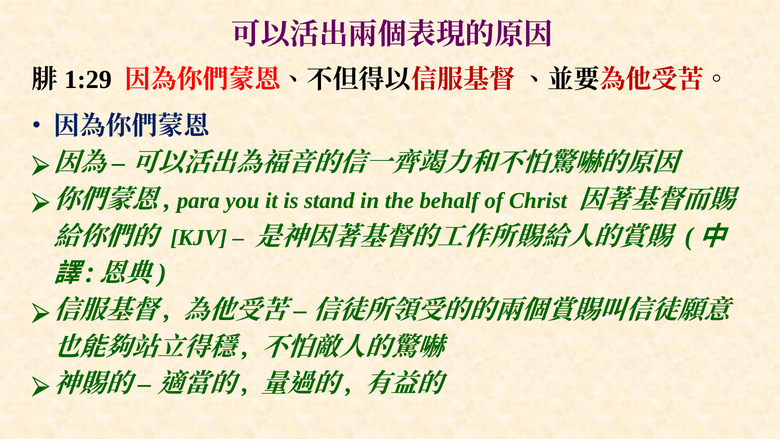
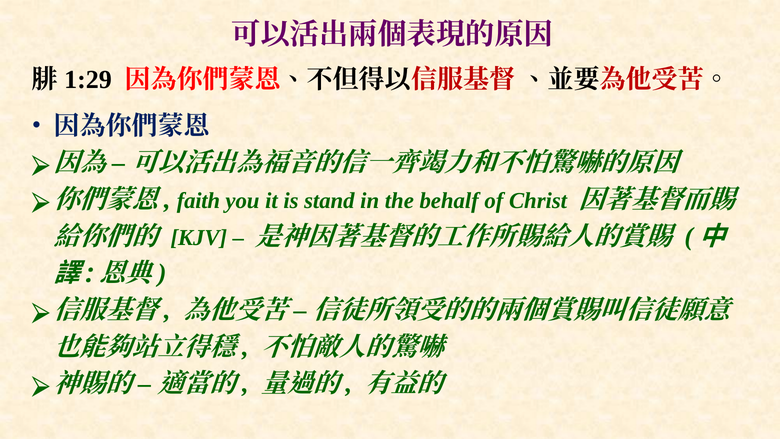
para: para -> faith (198, 201)
